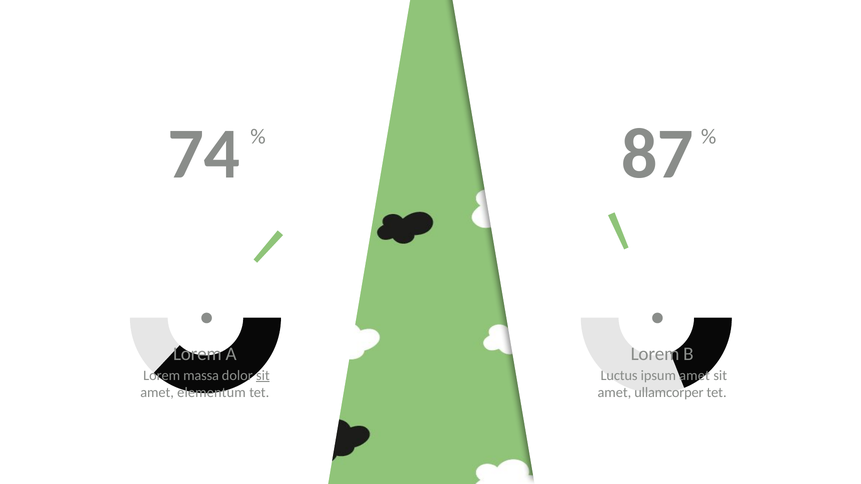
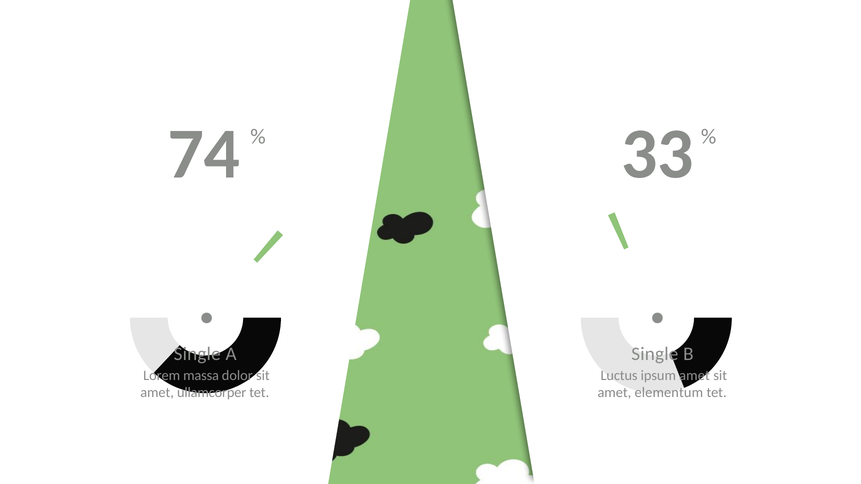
87: 87 -> 33 (657, 154)
Lorem: Lorem -> Single (197, 354)
Lorem: Lorem -> Single (655, 354)
sit underline: present -> none (263, 376)
elementum: elementum -> ullamcorper (212, 393)
ullamcorper: ullamcorper -> elementum (669, 393)
